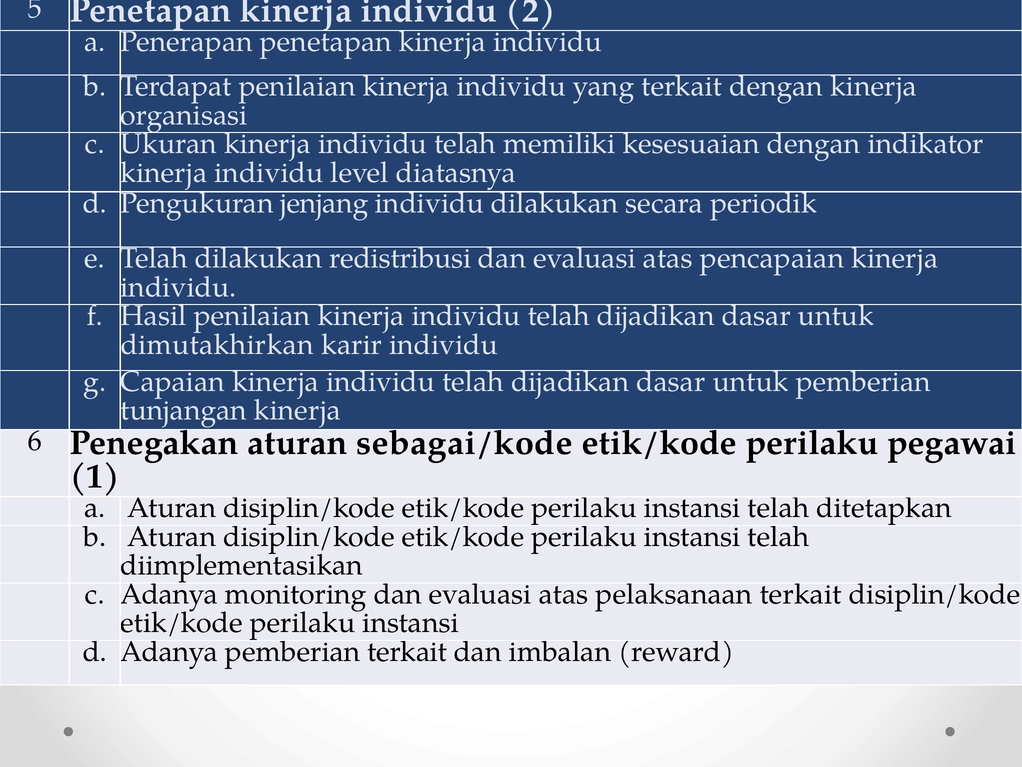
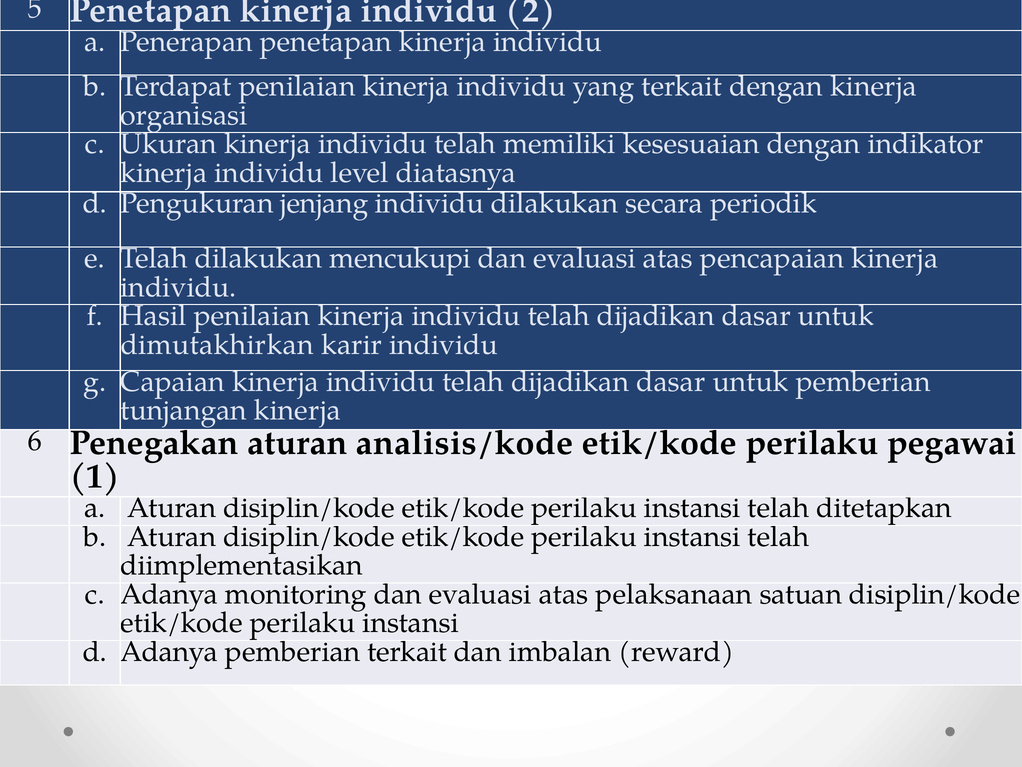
redistribusi: redistribusi -> mencukupi (400, 258)
sebagai/kode: sebagai/kode -> analisis/kode (465, 443)
pelaksanaan terkait: terkait -> satuan (801, 594)
